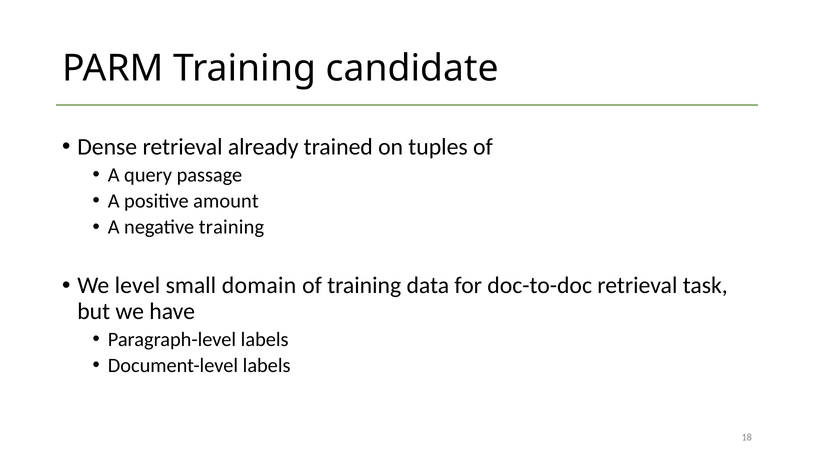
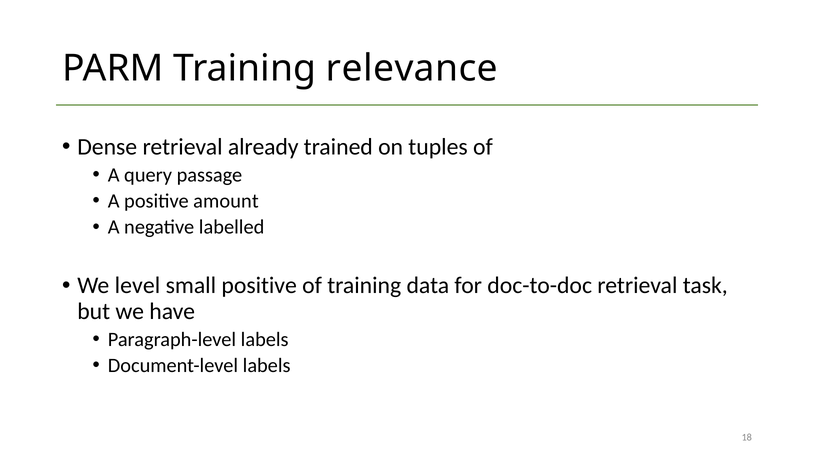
candidate: candidate -> relevance (412, 68)
negative training: training -> labelled (232, 227)
small domain: domain -> positive (259, 286)
